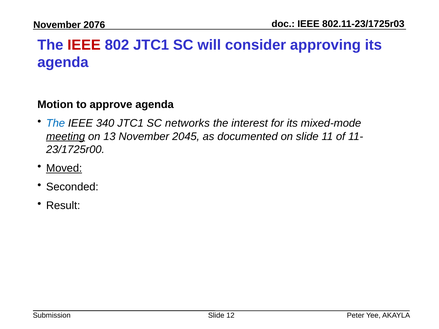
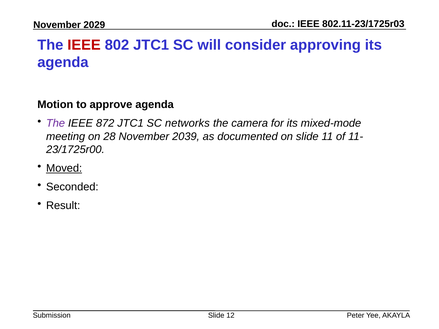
2076: 2076 -> 2029 (94, 25)
The colour: blue -> purple (56, 123)
340: 340 -> 872 (105, 123)
interest: interest -> camera (250, 123)
meeting underline: present -> none (66, 137)
13: 13 -> 28 (109, 137)
2045: 2045 -> 2039 (186, 137)
